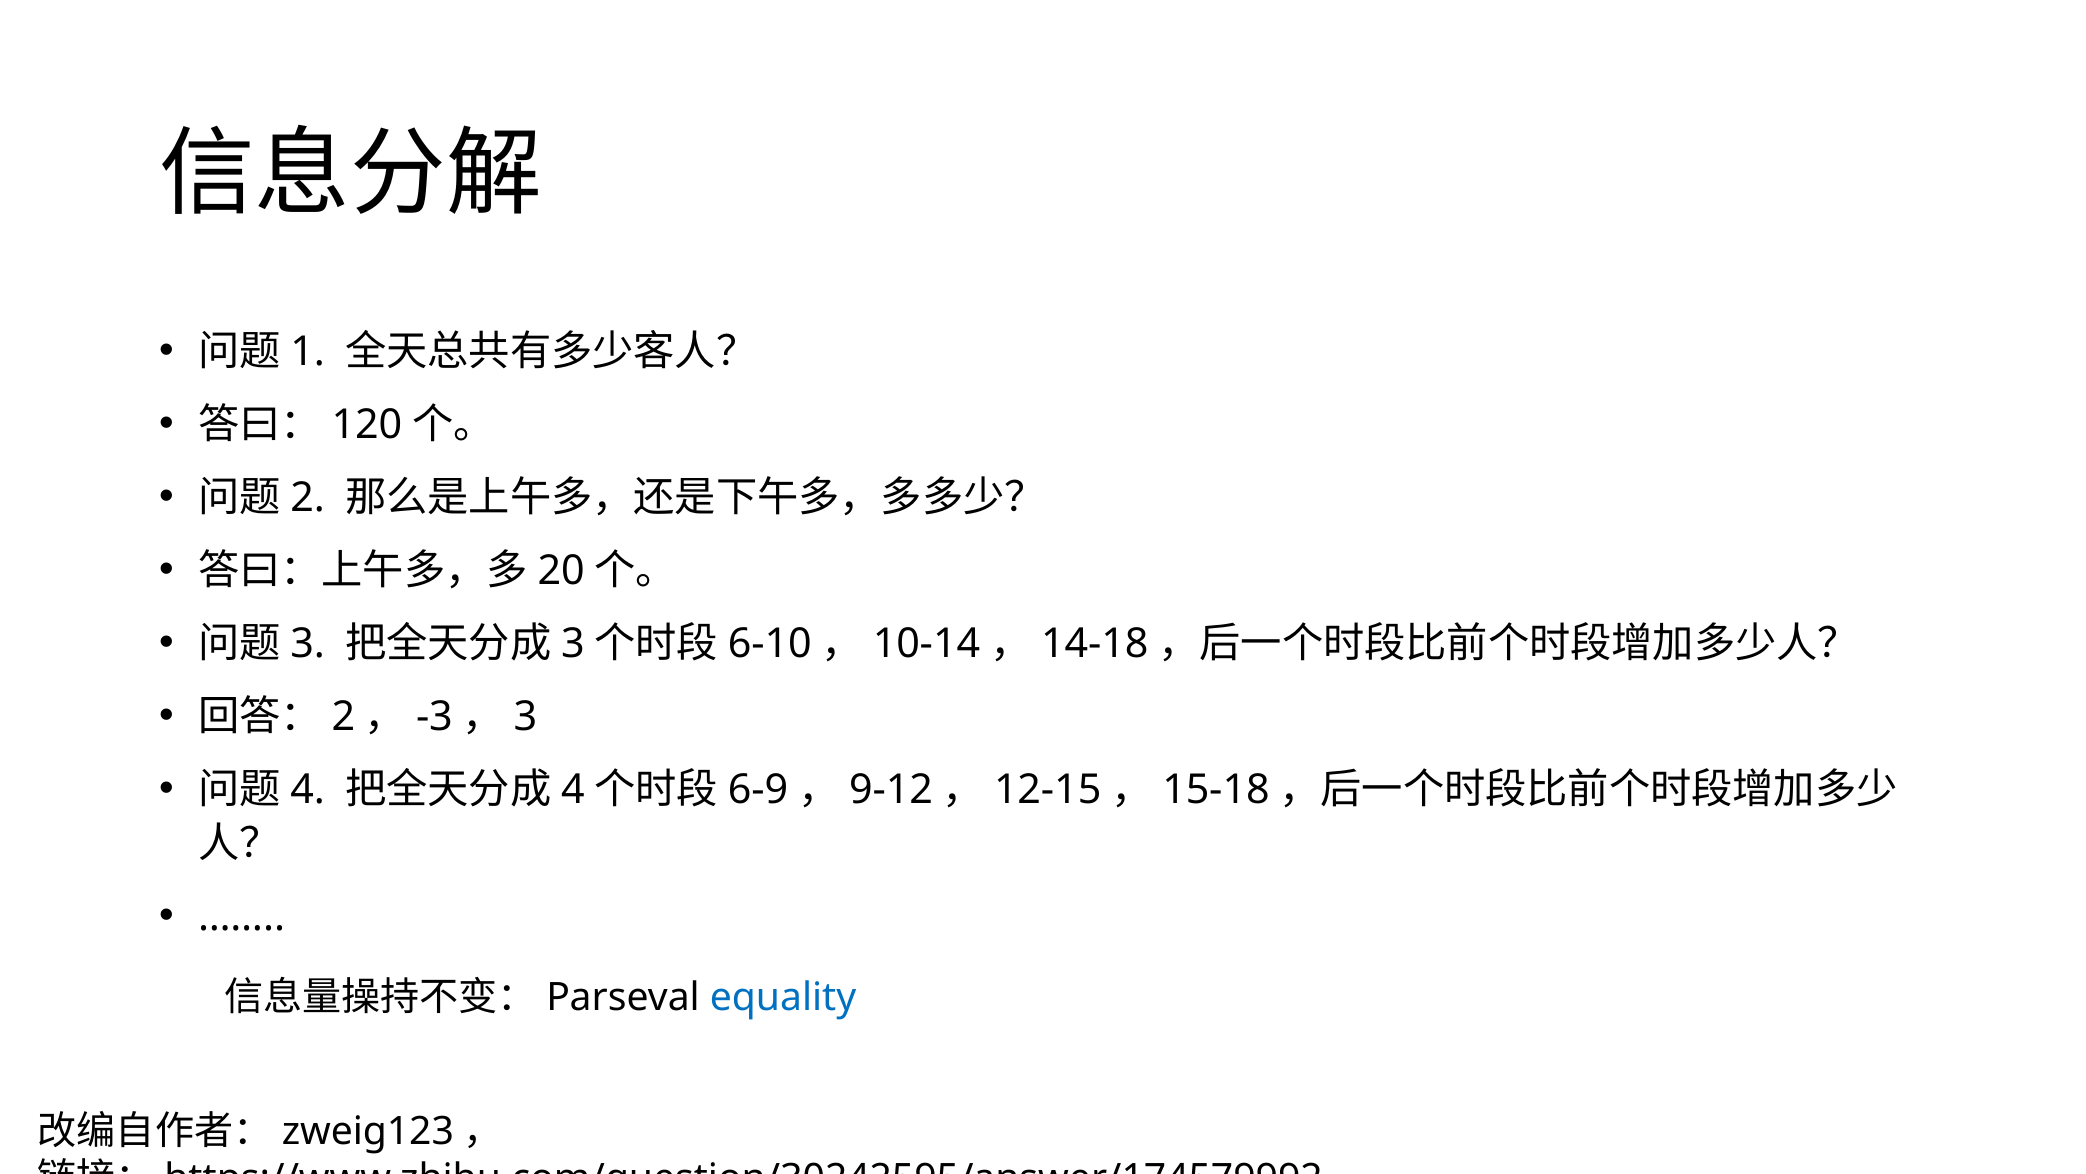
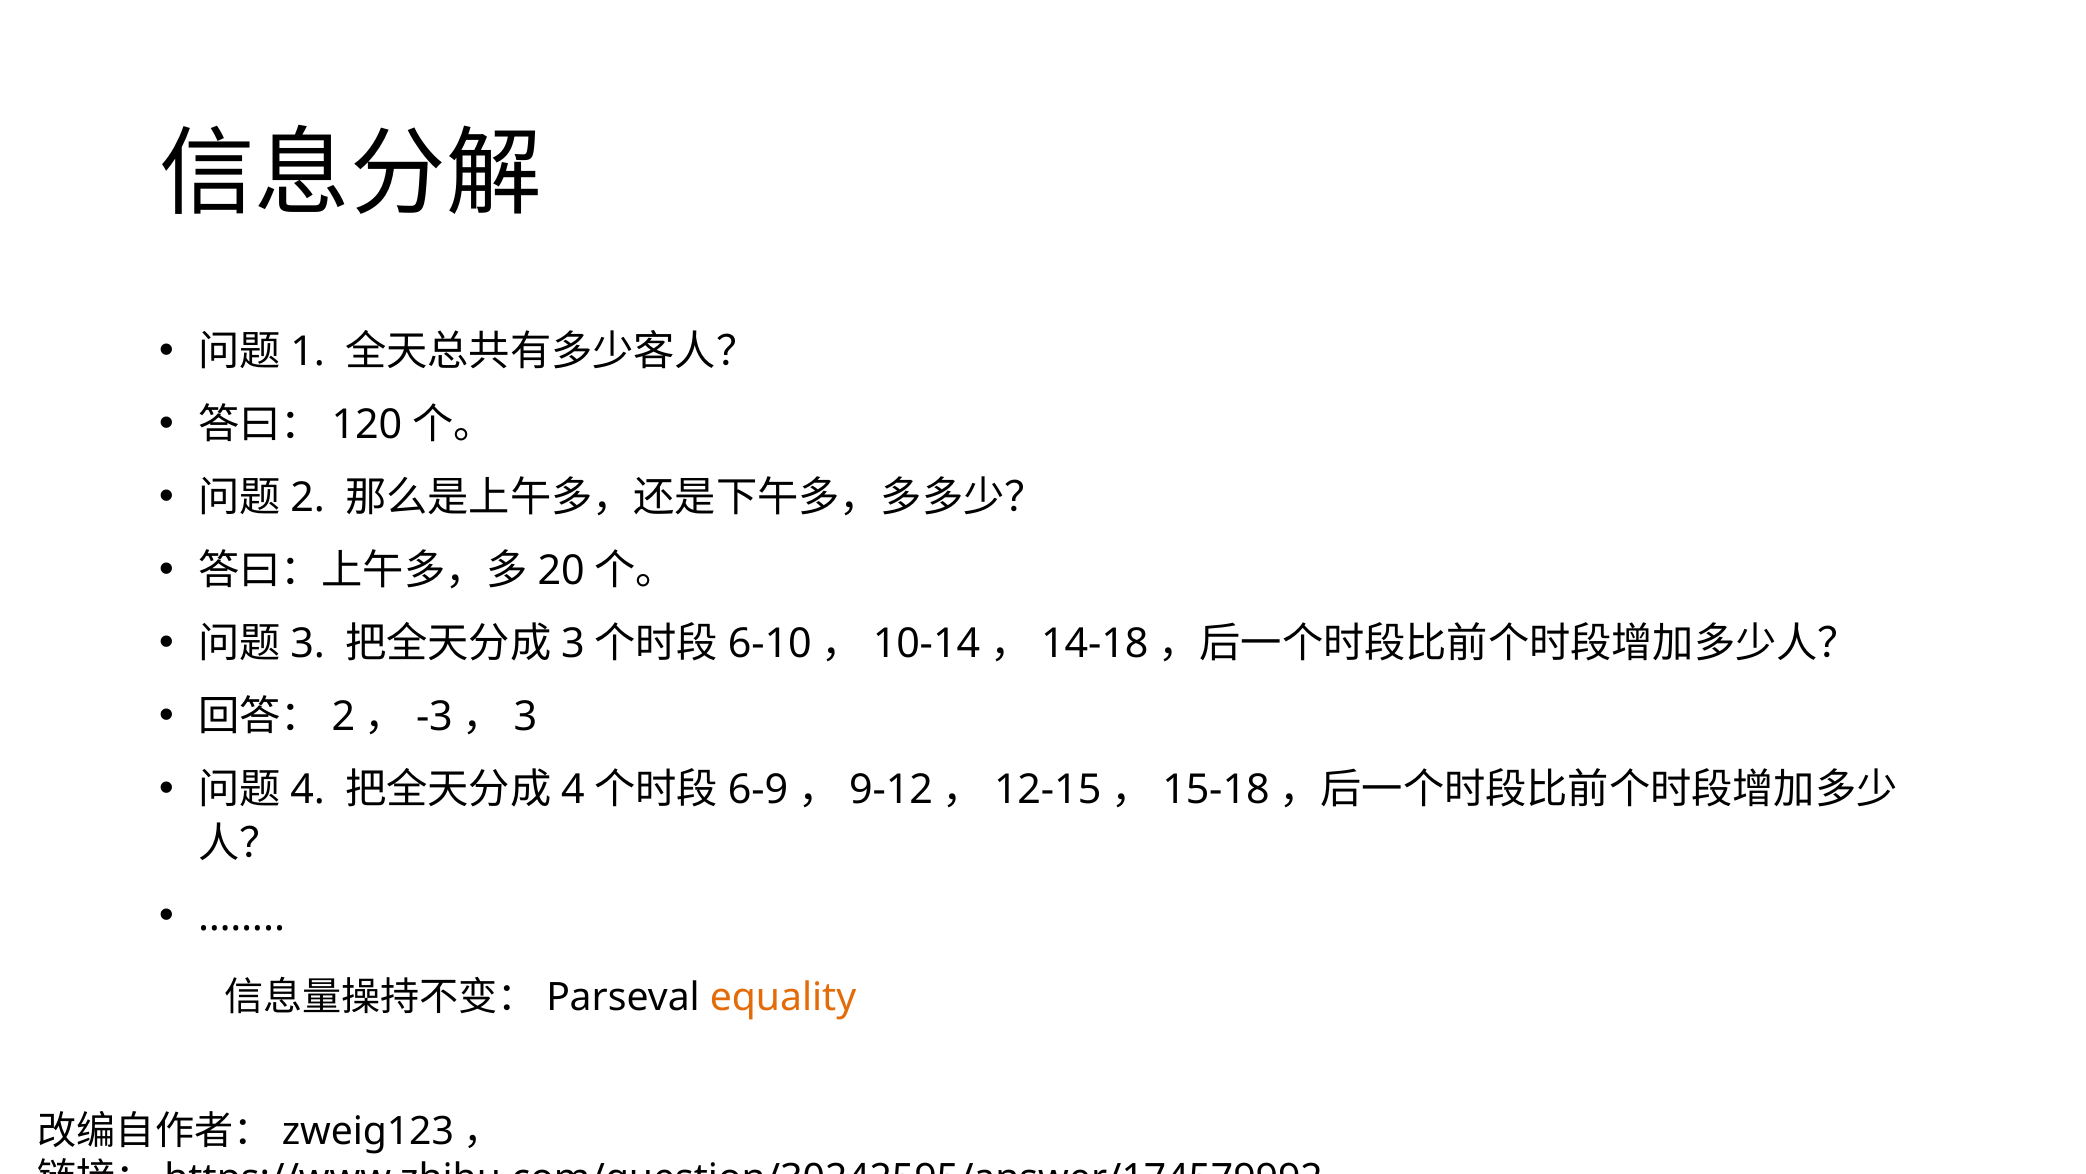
equality colour: blue -> orange (783, 997)
